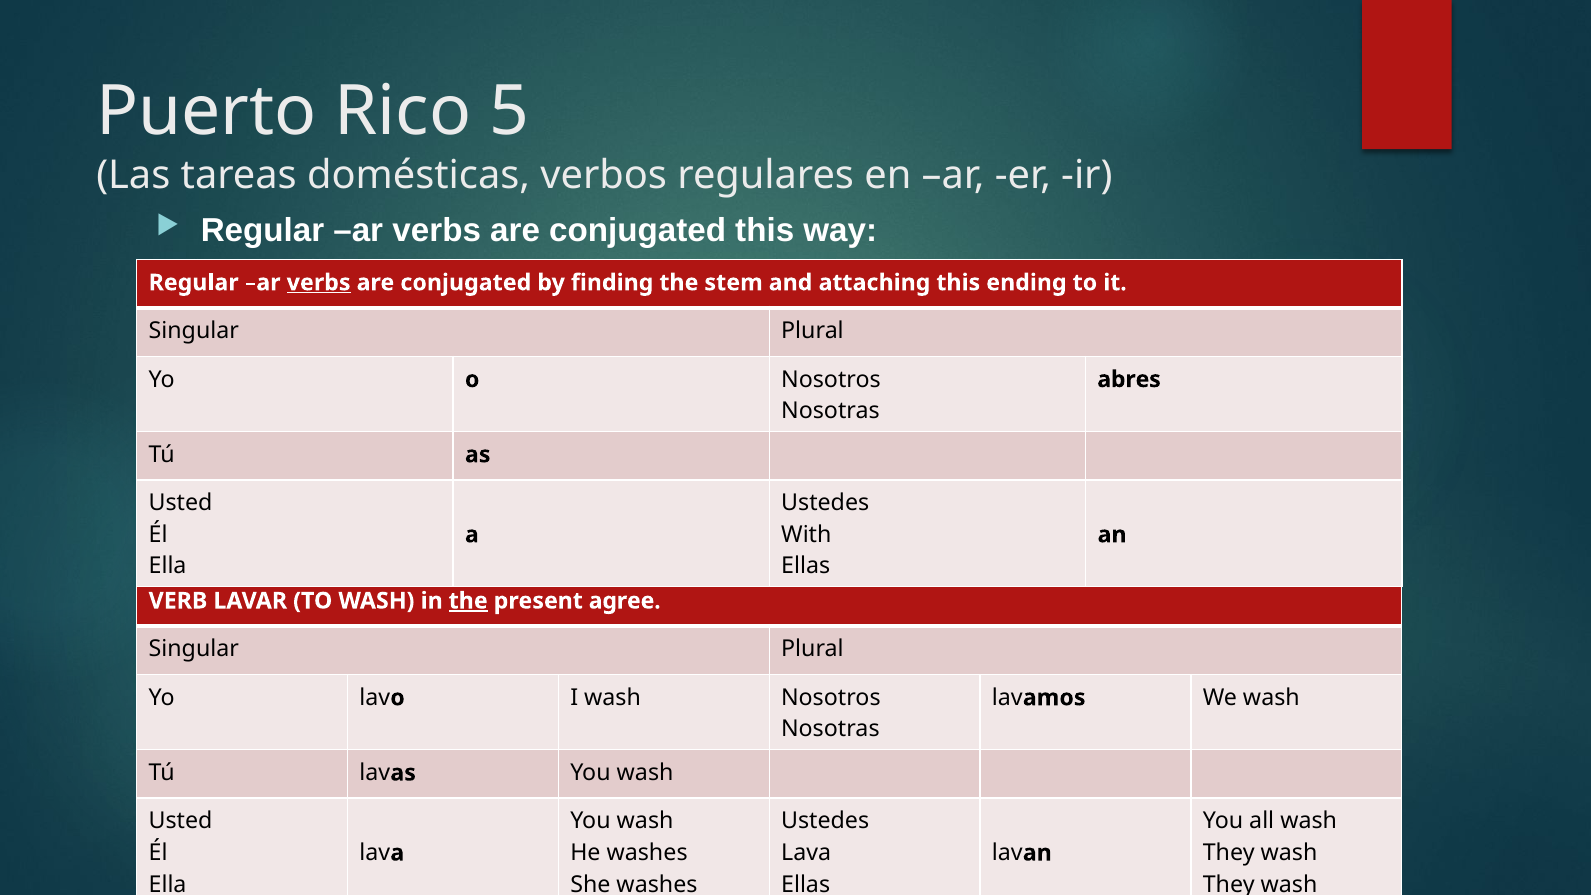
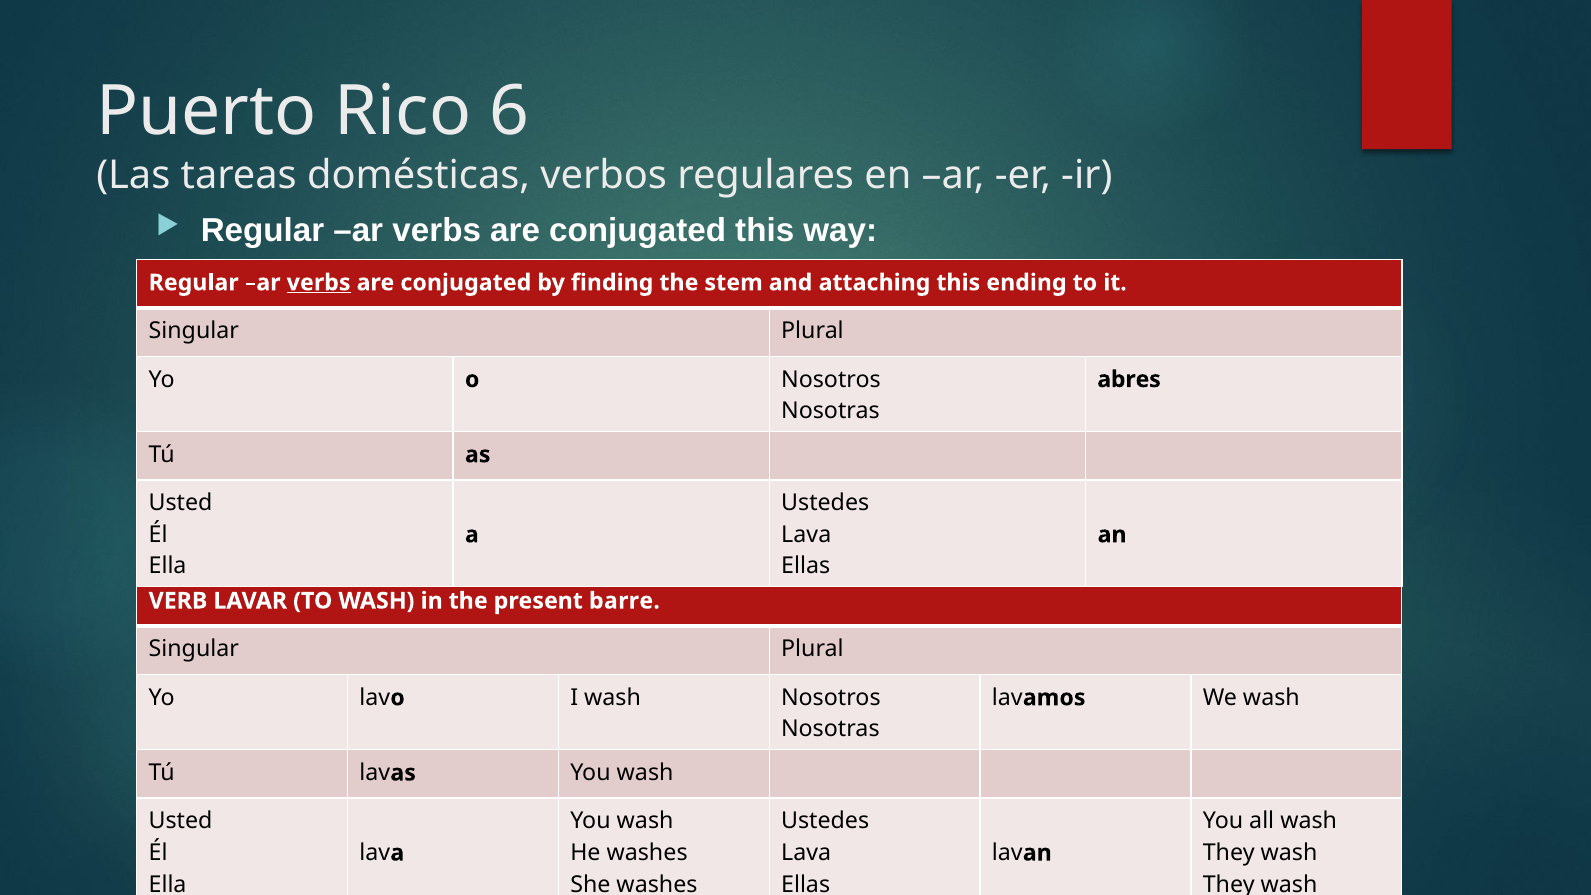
5: 5 -> 6 (509, 112)
With: With -> Lava (806, 535)
the underline: present -> none (468, 601)
agree: agree -> barre (624, 601)
